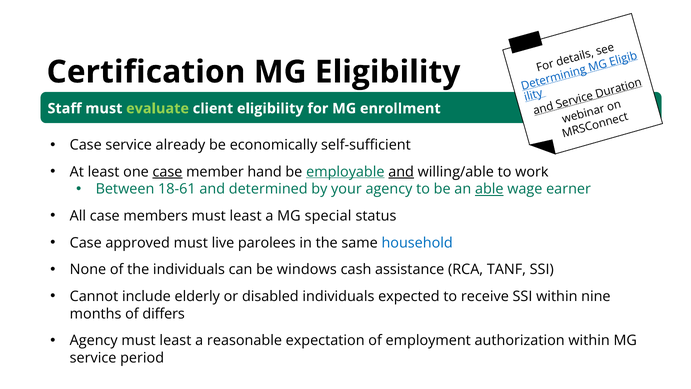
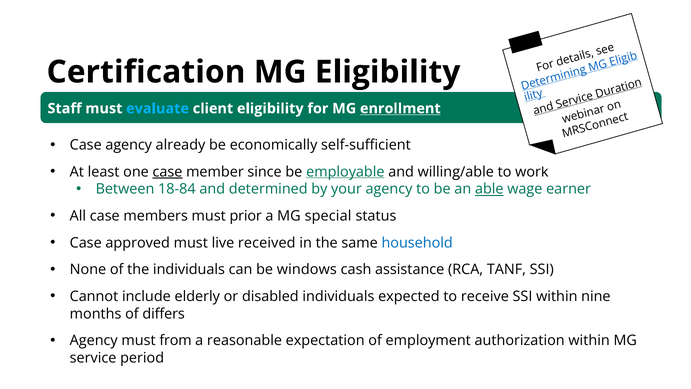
evaluate colour: light green -> light blue (158, 108)
enrollment underline: none -> present (400, 108)
Case service: service -> agency (129, 145)
hand: hand -> since (265, 172)
and underline: present -> none (401, 172)
18-61: 18-61 -> 18-84 (177, 189)
members must least: least -> prior (246, 216)
parolees: parolees -> received (267, 243)
Agency must least: least -> from (176, 340)
